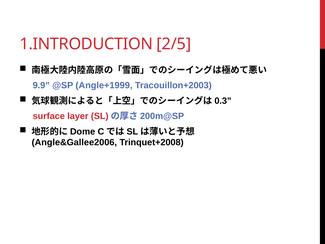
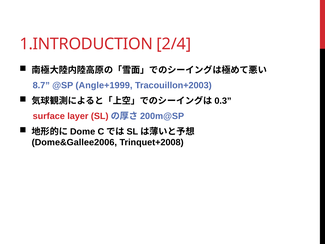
2/5: 2/5 -> 2/4 (174, 44)
9.9: 9.9 -> 8.7 (41, 85)
Angle&Gallee2006: Angle&Gallee2006 -> Dome&Gallee2006 (74, 142)
